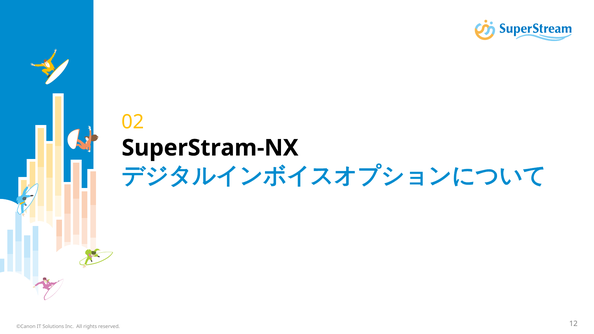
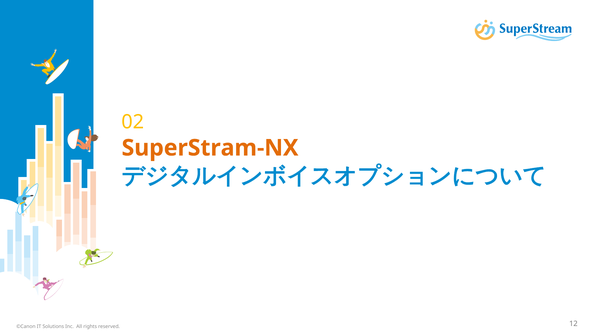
SuperStram-NX colour: black -> orange (210, 148)
